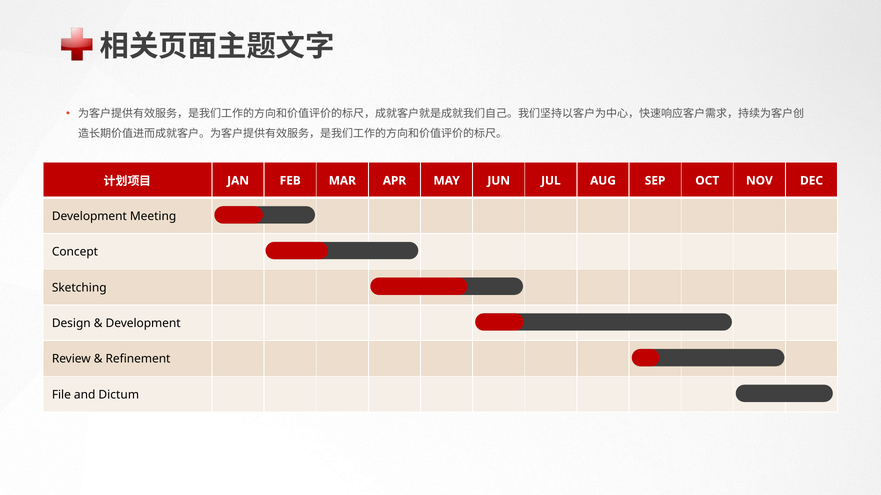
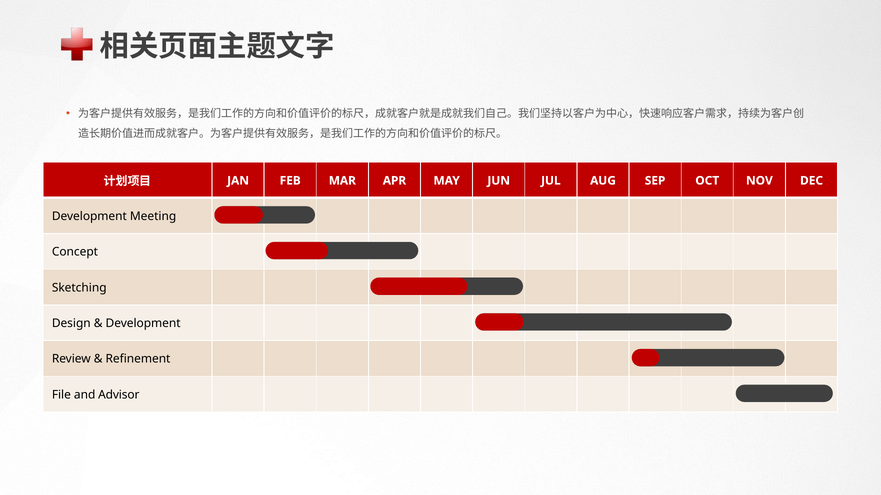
Dictum: Dictum -> Advisor (119, 395)
